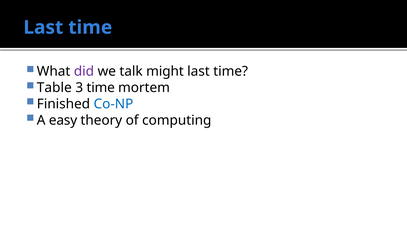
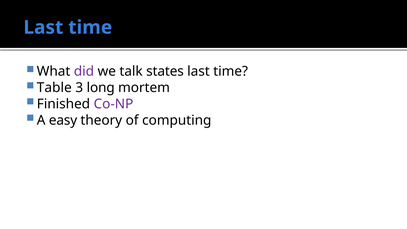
might: might -> states (165, 71)
3 time: time -> long (101, 88)
Co-NP colour: blue -> purple (113, 104)
